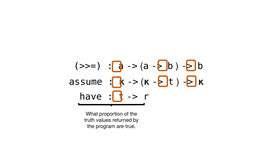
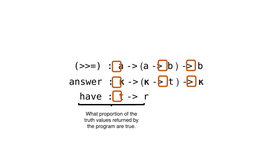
assume: assume -> answer (86, 82)
